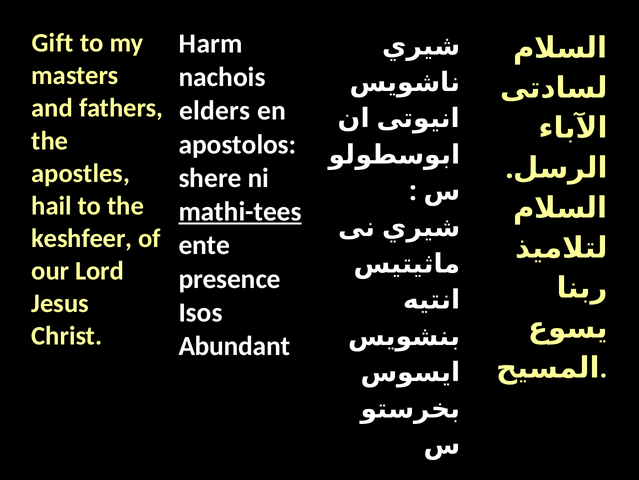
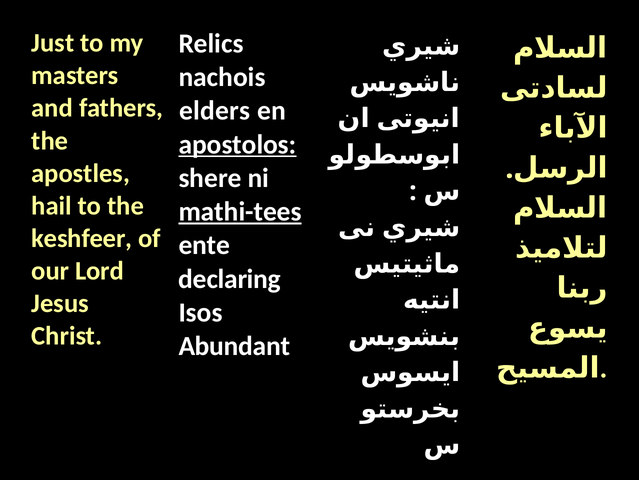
Gift: Gift -> Just (53, 43)
Harm: Harm -> Relics (211, 44)
apostolos underline: none -> present (238, 144)
presence: presence -> declaring (230, 278)
